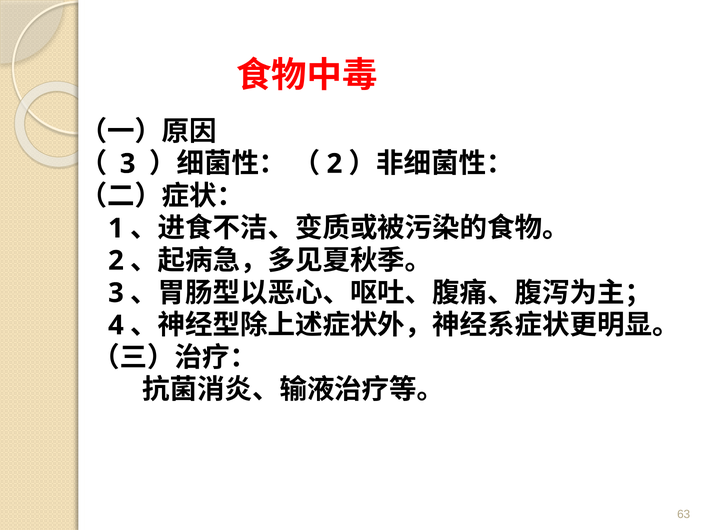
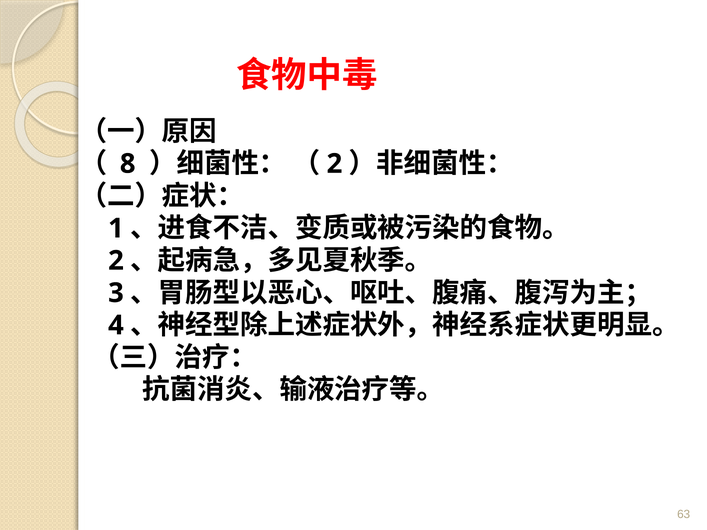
3: 3 -> 8 (128, 164)
